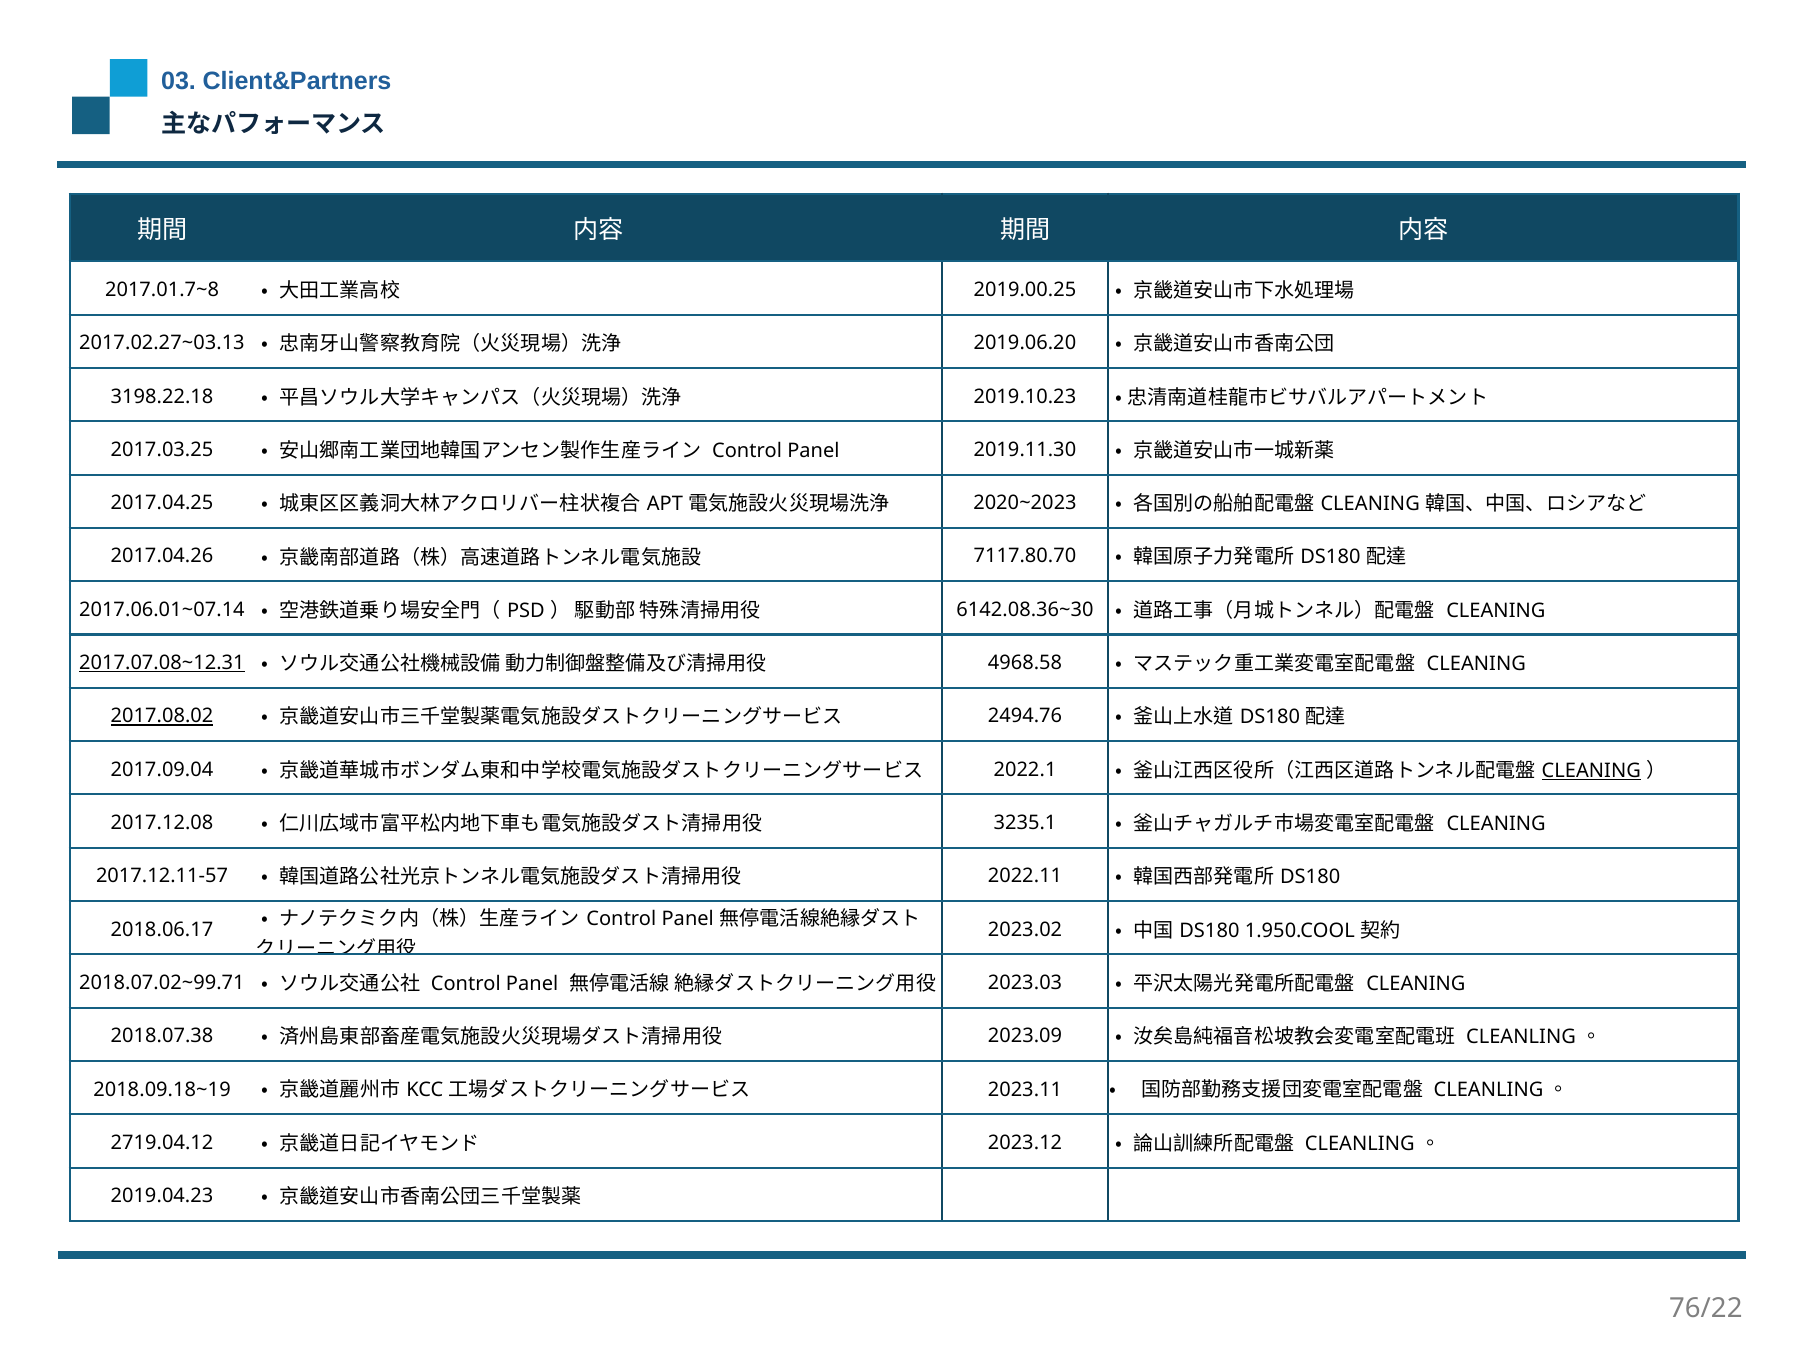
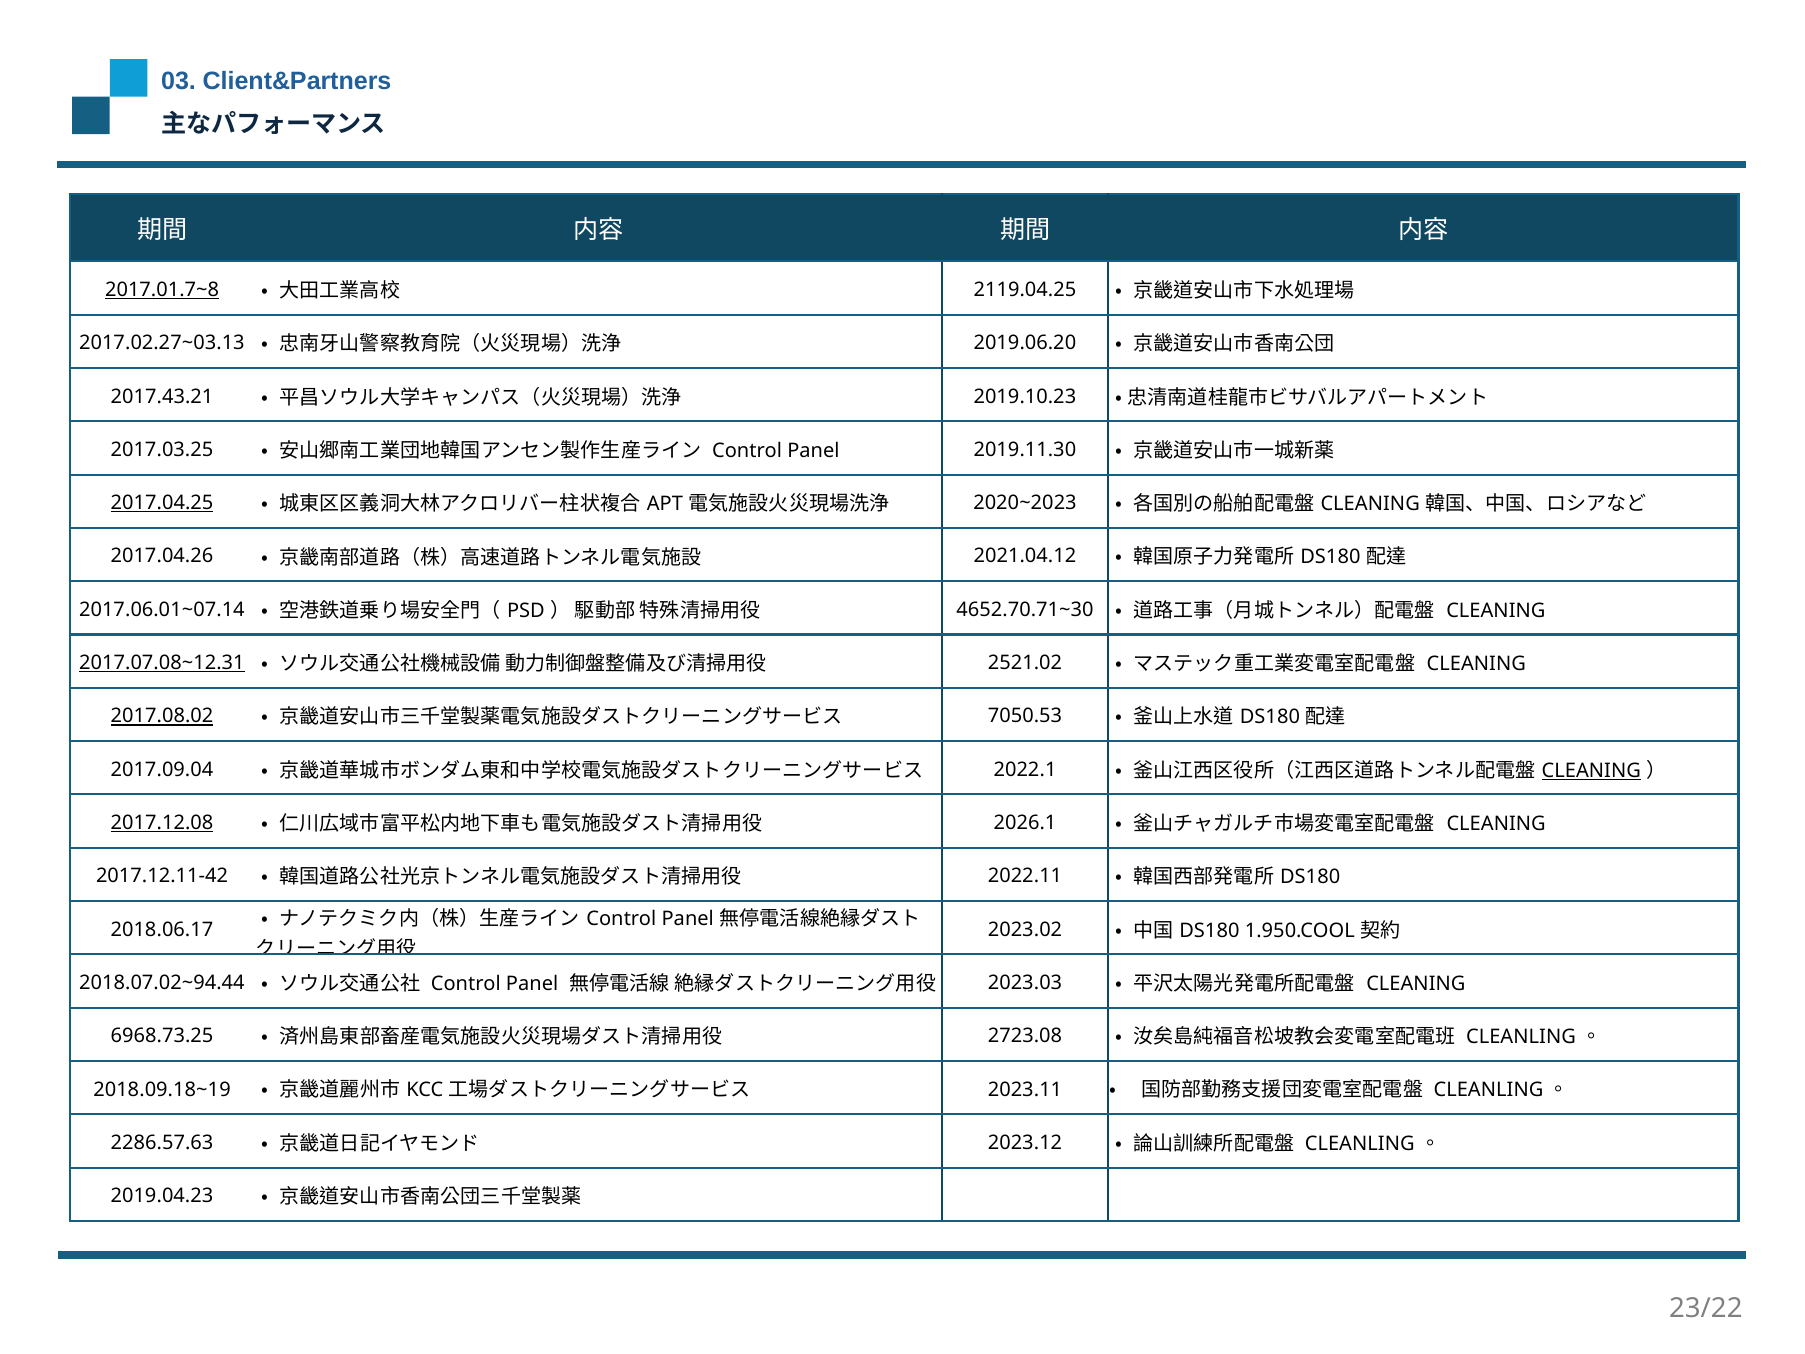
2017.01.7~8 underline: none -> present (162, 290)
2019.00.25: 2019.00.25 -> 2119.04.25 (1025, 290)
3198.22.18: 3198.22.18 -> 2017.43.21 (162, 396)
2017.04.25 underline: none -> present (162, 503)
7117.80.70: 7117.80.70 -> 2021.04.12 (1025, 556)
6142.08.36~30: 6142.08.36~30 -> 4652.70.71~30 (1025, 610)
4968.58: 4968.58 -> 2521.02 (1025, 663)
2494.76: 2494.76 -> 7050.53 (1025, 716)
2017.12.08 underline: none -> present (162, 823)
3235.1: 3235.1 -> 2026.1 (1025, 823)
2017.12.11-57: 2017.12.11-57 -> 2017.12.11-42 (162, 876)
2018.07.02~99.71: 2018.07.02~99.71 -> 2018.07.02~94.44 (162, 983)
2018.07.38: 2018.07.38 -> 6968.73.25 (162, 1036)
2023.09: 2023.09 -> 2723.08 (1025, 1036)
2719.04.12: 2719.04.12 -> 2286.57.63 (162, 1143)
76/22: 76/22 -> 23/22 (1706, 1308)
